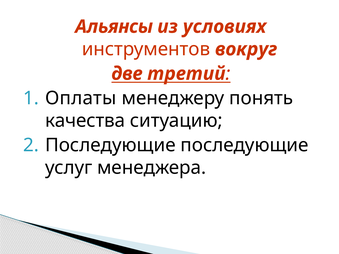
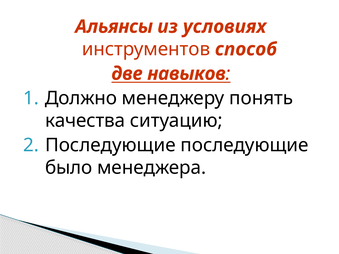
вокруг: вокруг -> способ (246, 49)
третий: третий -> навыков (187, 74)
Оплаты: Оплаты -> Должно (81, 98)
услуг: услуг -> было (69, 168)
